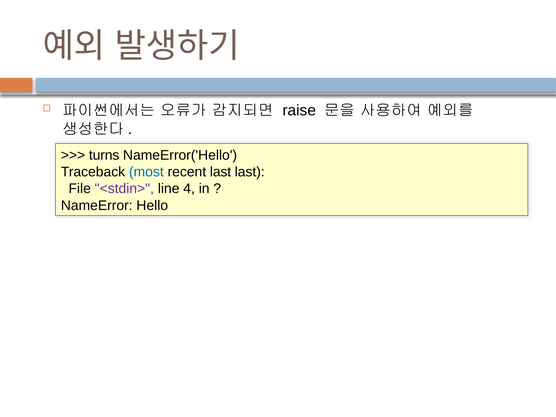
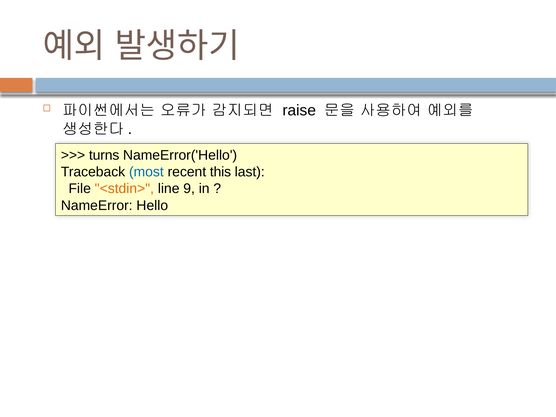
recent last: last -> this (221, 172)
<stdin> colour: purple -> orange (124, 189)
4: 4 -> 9 (189, 189)
